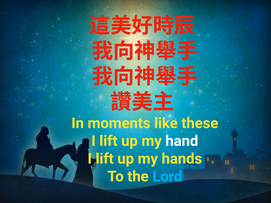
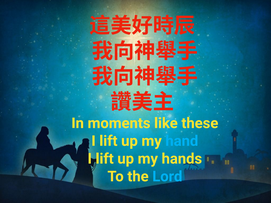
hand colour: white -> light blue (182, 141)
